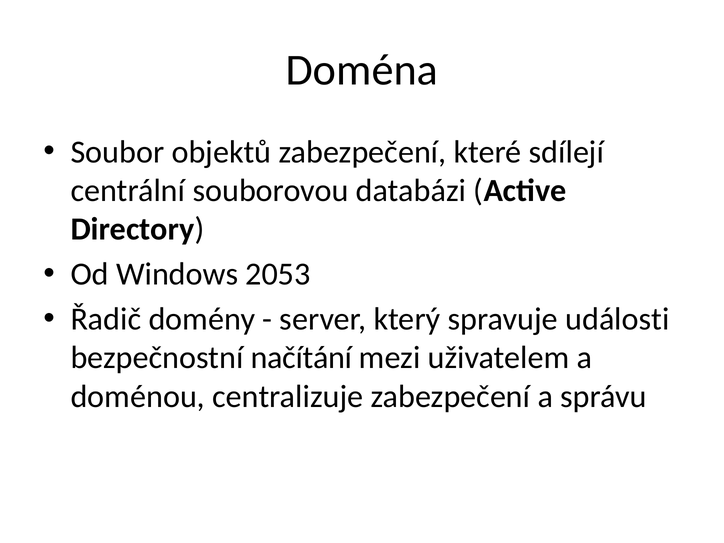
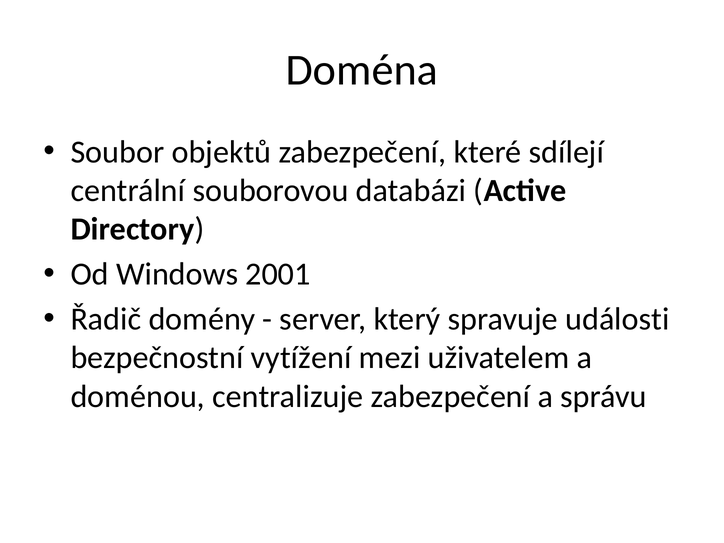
2053: 2053 -> 2001 (278, 274)
načítání: načítání -> vytížení (301, 358)
